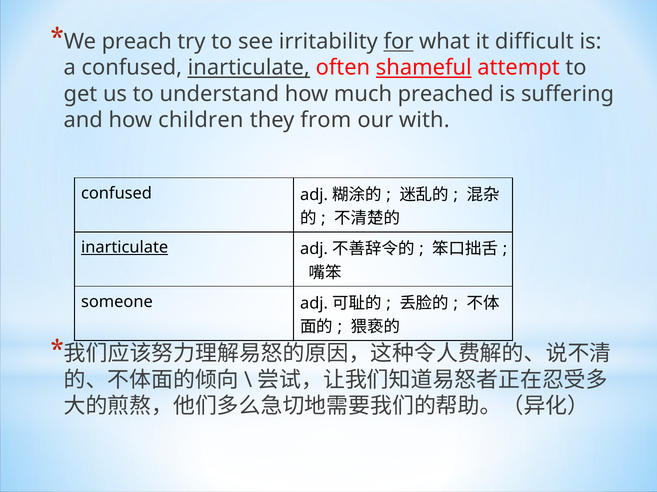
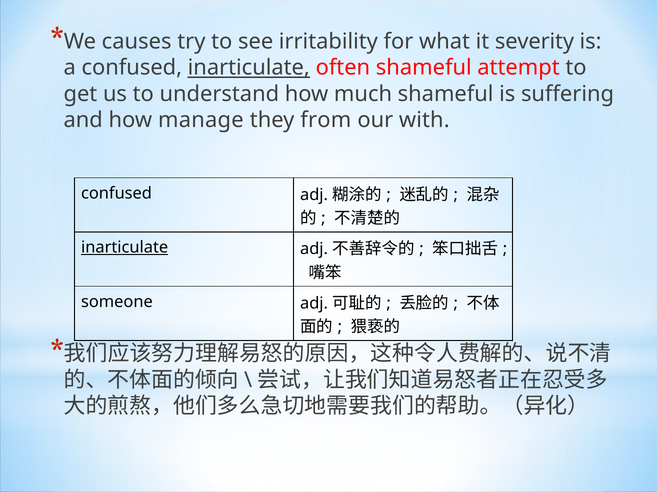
preach: preach -> causes (137, 42)
for underline: present -> none (398, 42)
difficult: difficult -> severity (534, 42)
shameful underline: present -> none (424, 68)
much preached: preached -> shameful (446, 94)
children: children -> manage (201, 120)
